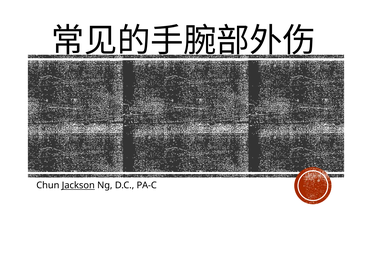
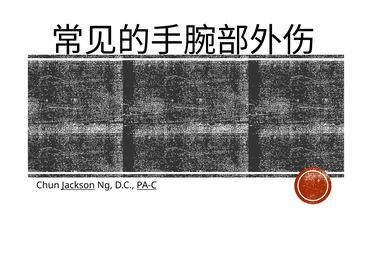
PA-C underline: none -> present (147, 185)
